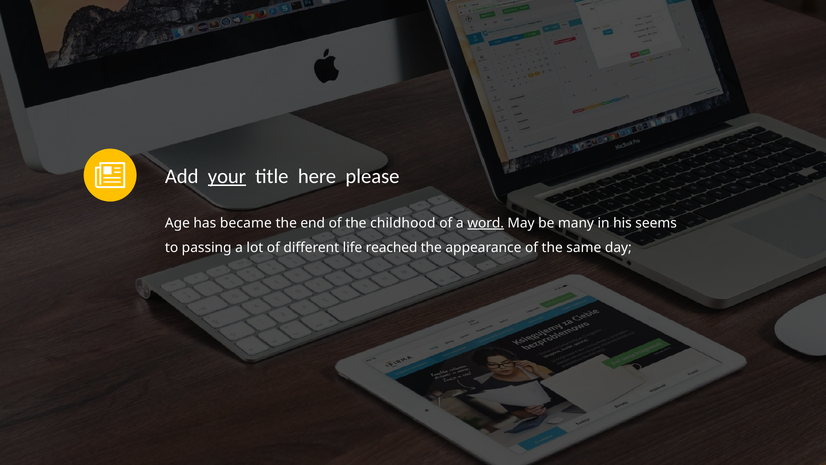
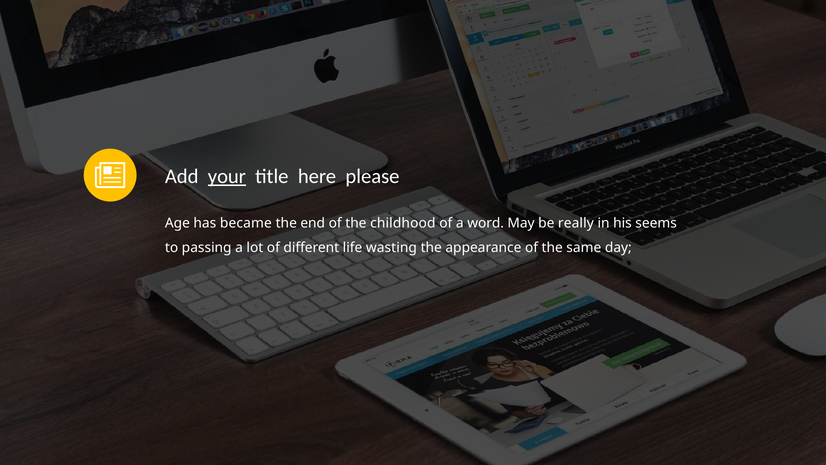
word underline: present -> none (486, 223)
many: many -> really (576, 223)
reached: reached -> wasting (391, 248)
